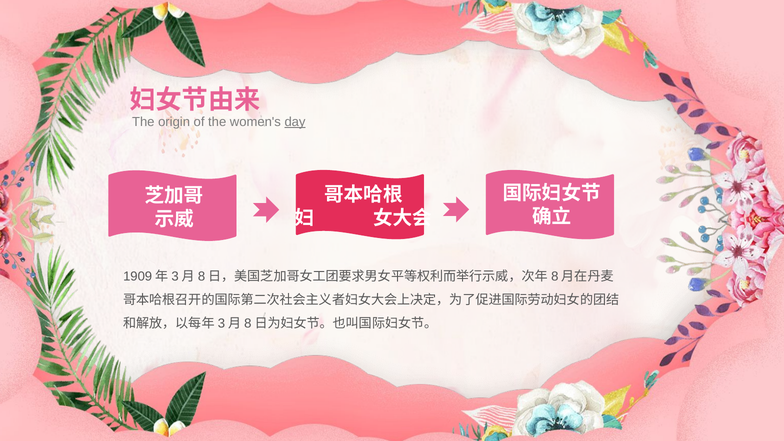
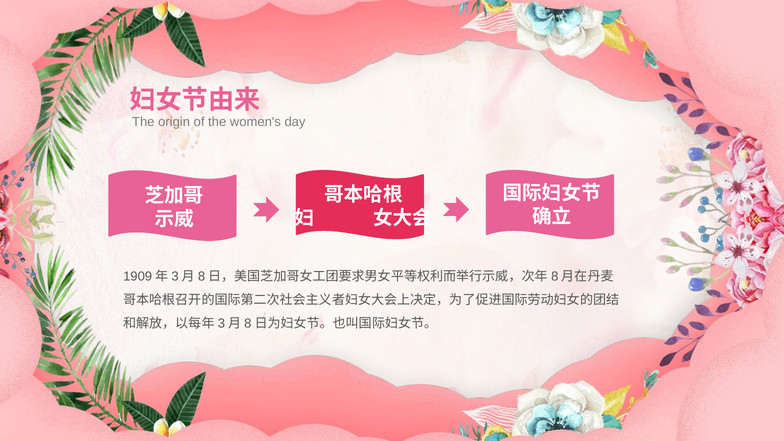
day underline: present -> none (295, 122)
